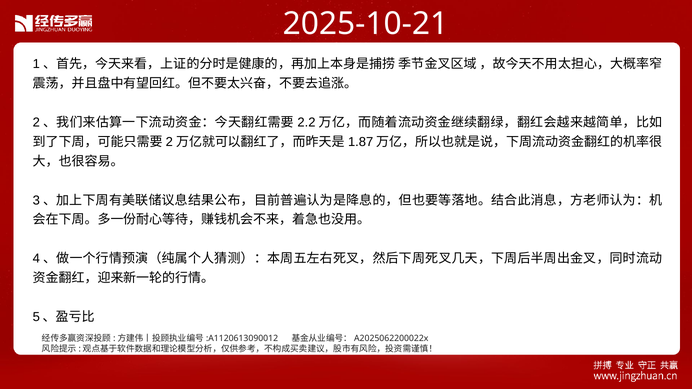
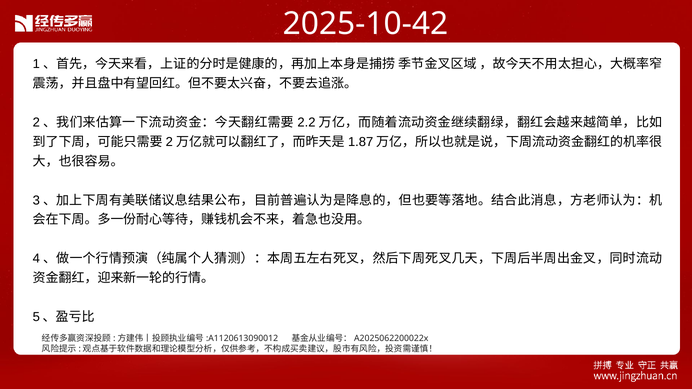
2025-10-21: 2025-10-21 -> 2025-10-42 (365, 24)
